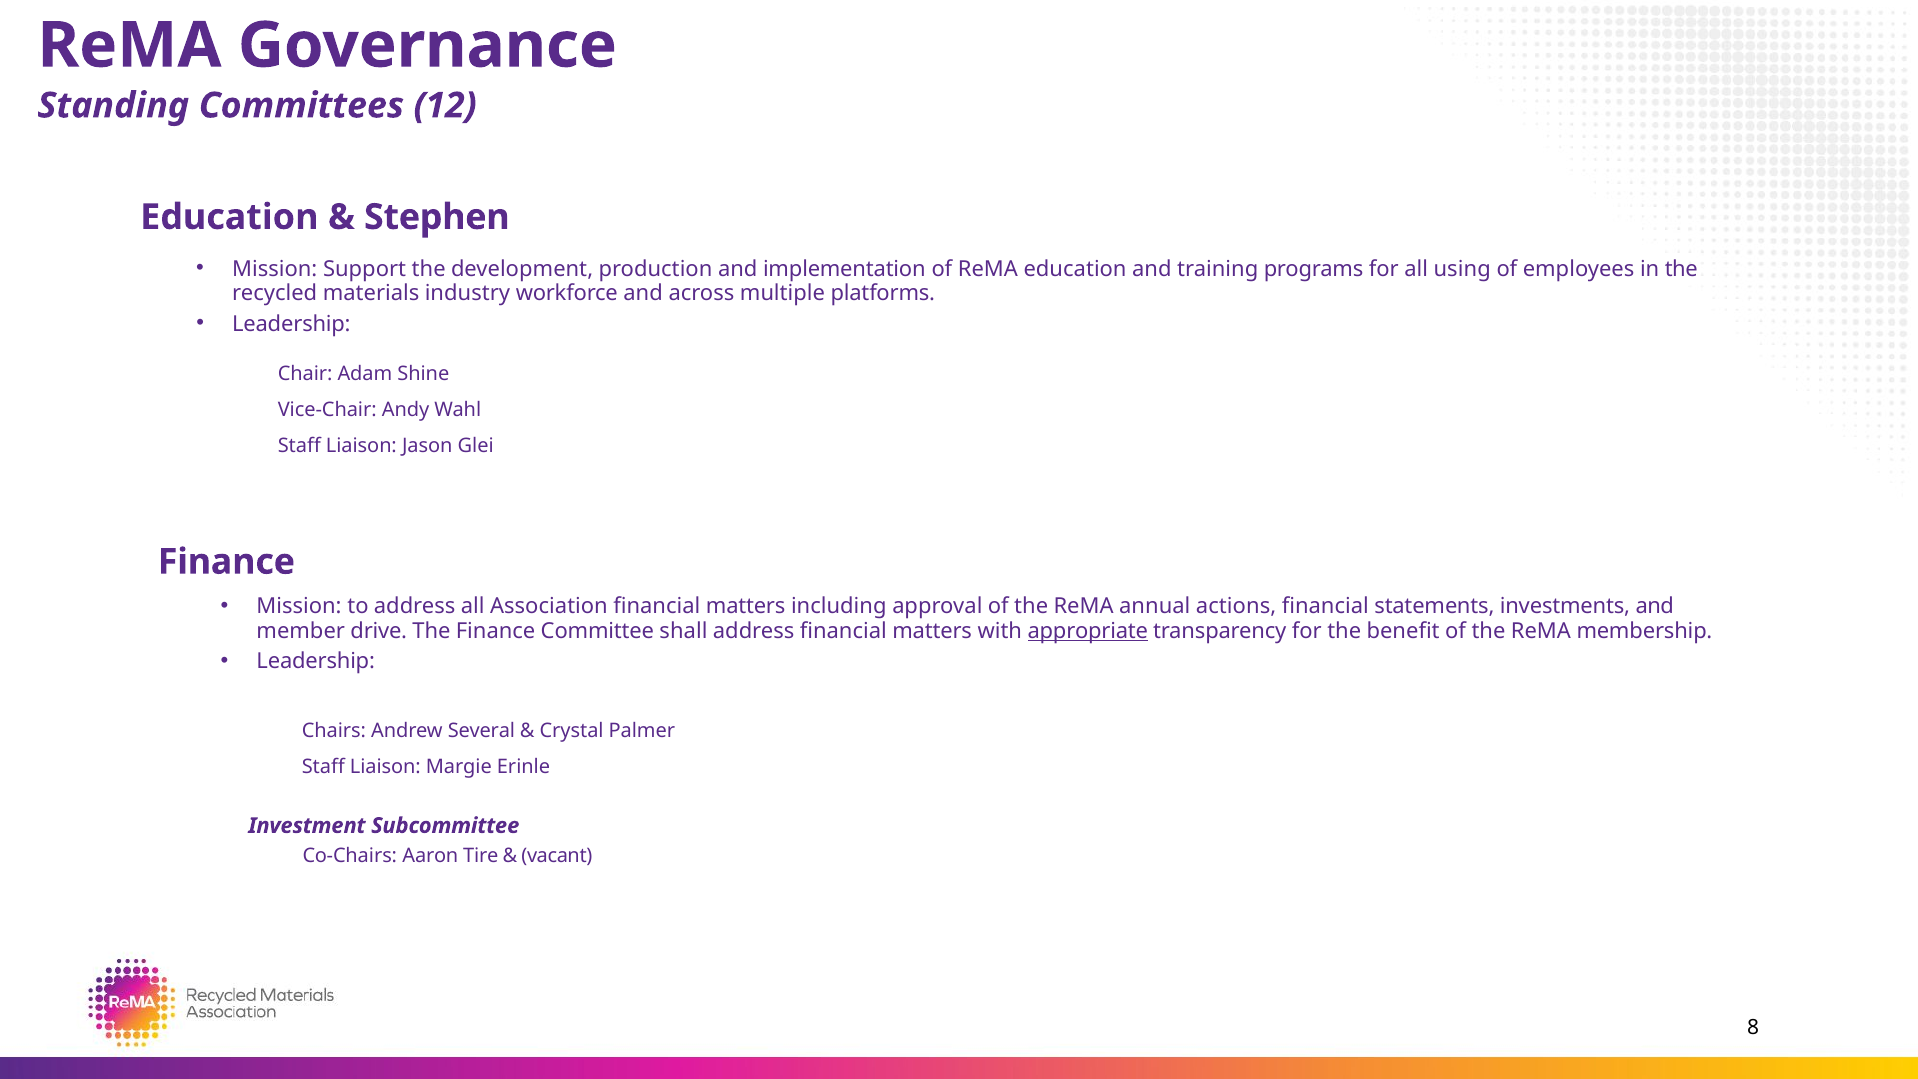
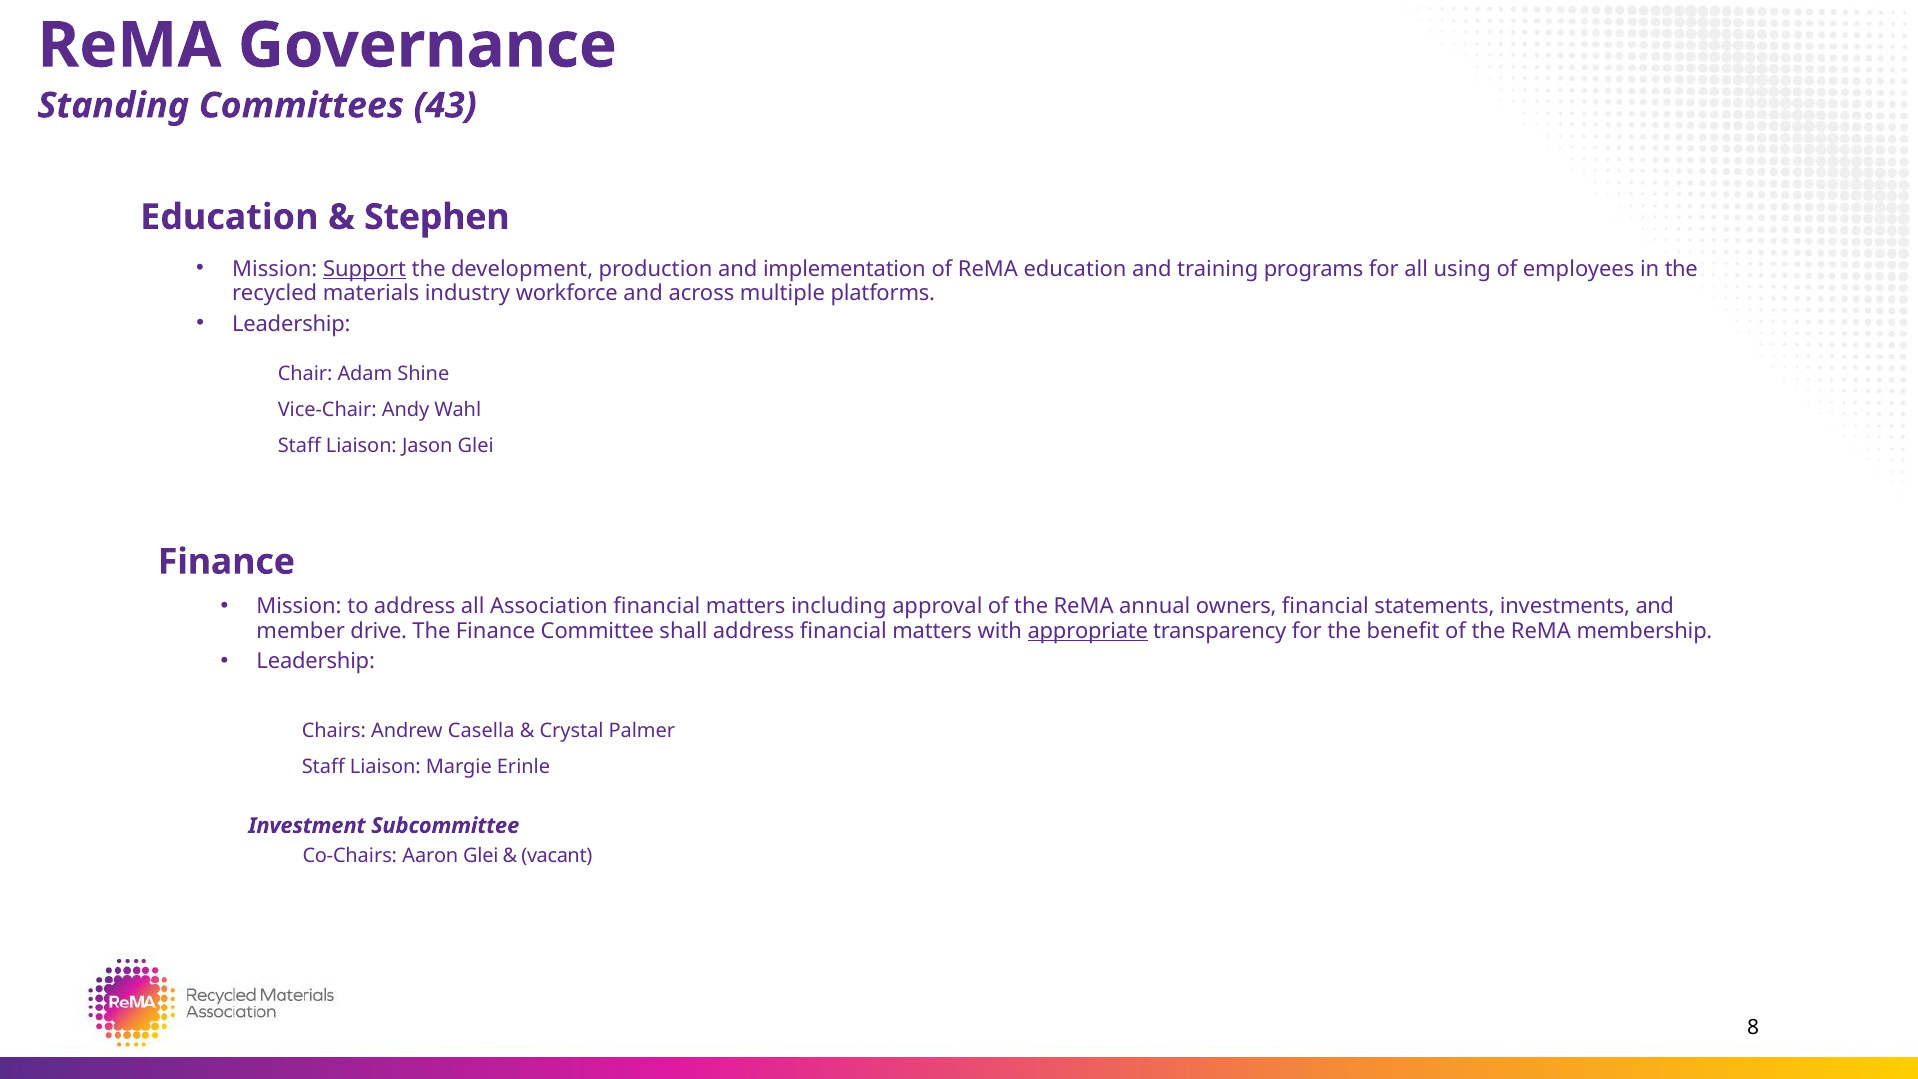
12: 12 -> 43 (445, 106)
Support underline: none -> present (365, 269)
actions: actions -> owners (1236, 606)
Several: Several -> Casella (481, 730)
Aaron Tire: Tire -> Glei (481, 856)
